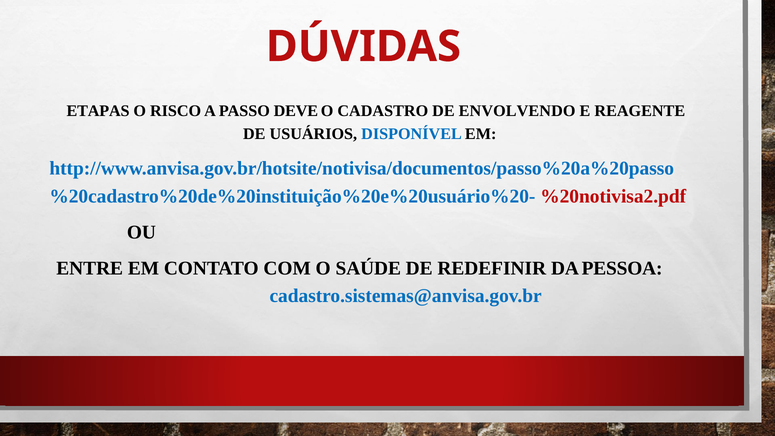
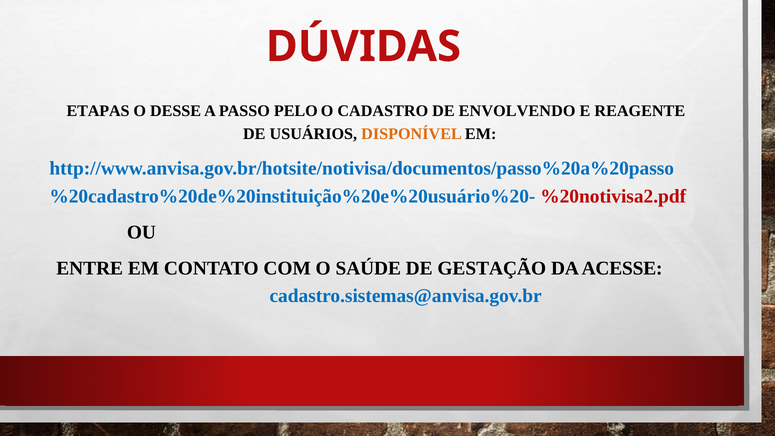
RISCO: RISCO -> DESSE (176, 111)
DEVE: DEVE -> PELO (296, 111)
DISPONÍVEL colour: blue -> orange (412, 134)
REDEFINIR: REDEFINIR -> GESTAÇÃO (492, 268)
PESSOA: PESSOA -> ACESSE (622, 268)
